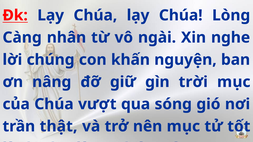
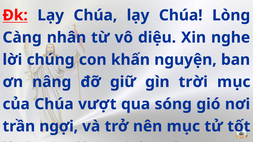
ngài: ngài -> diệu (157, 38)
thật: thật -> ngợi (59, 127)
